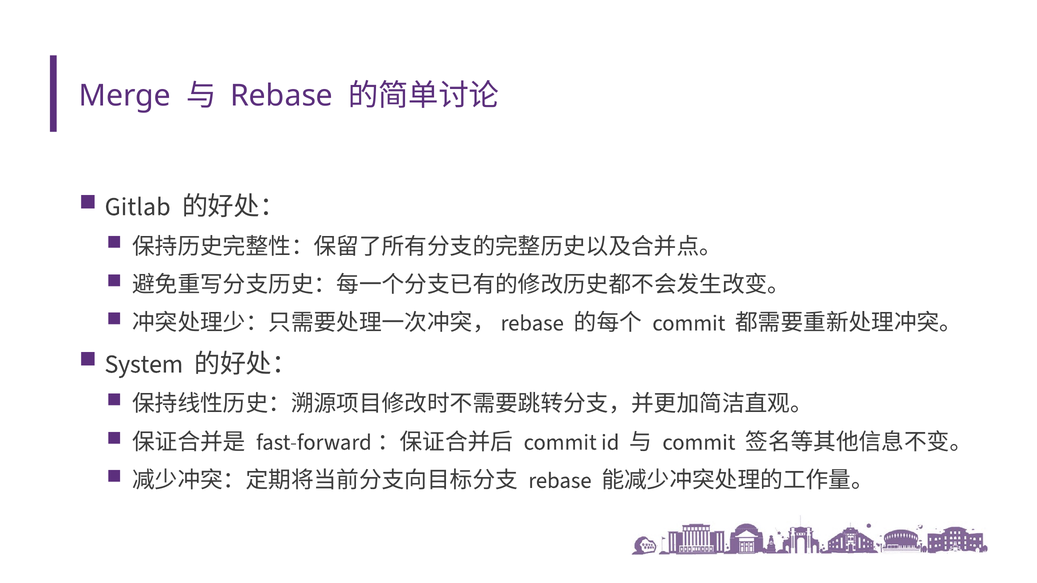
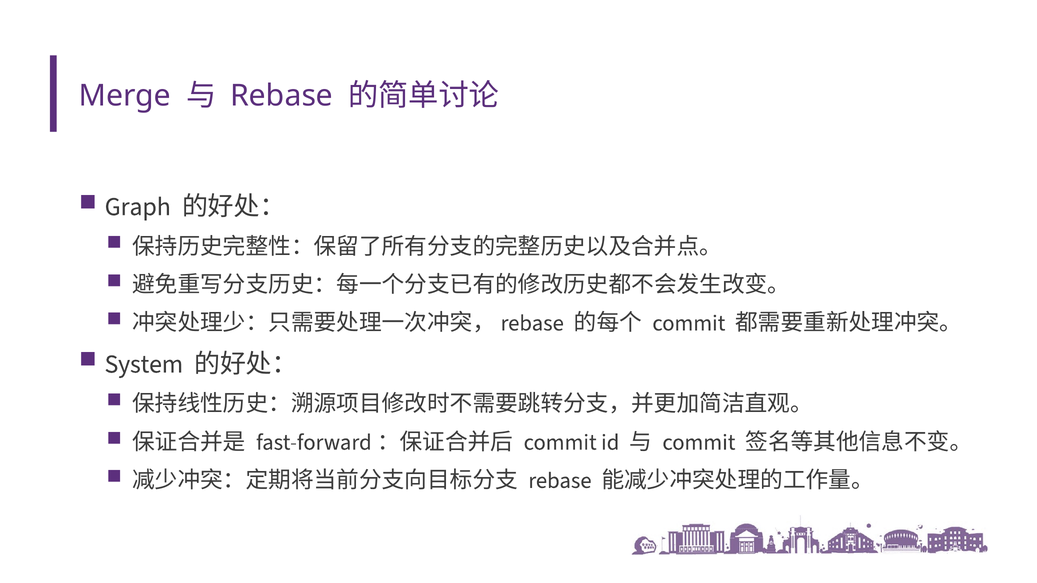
Gitlab: Gitlab -> Graph (138, 207)
